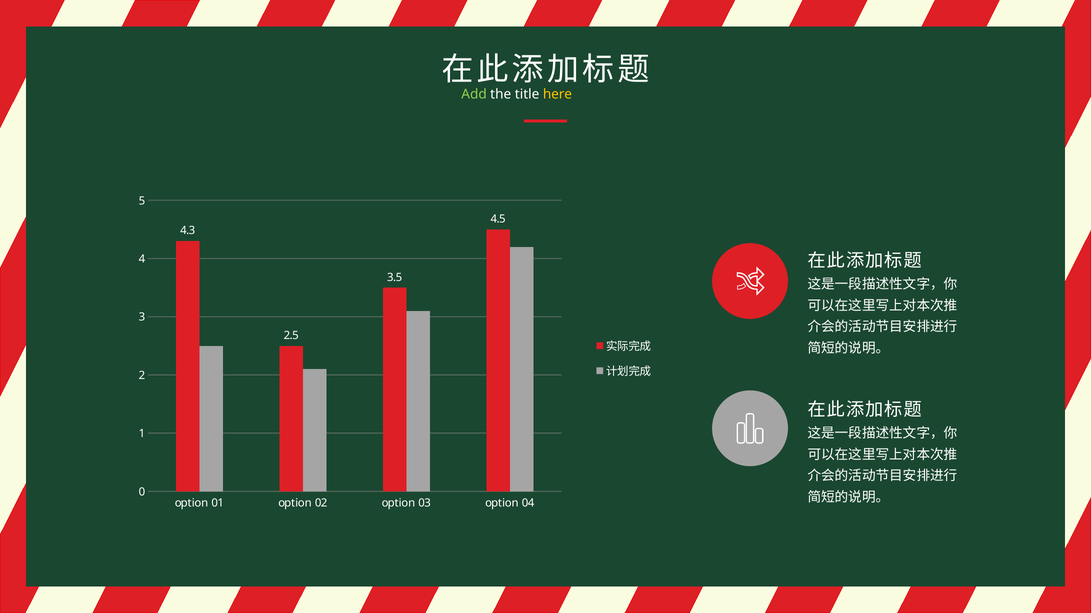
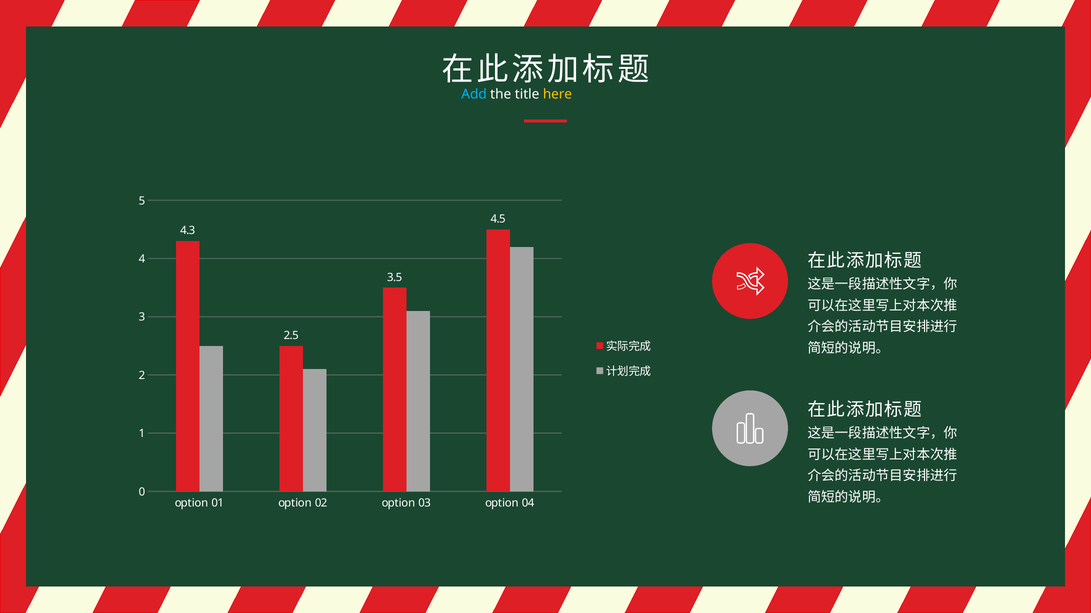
Add colour: light green -> light blue (474, 94)
